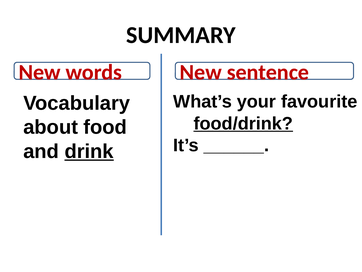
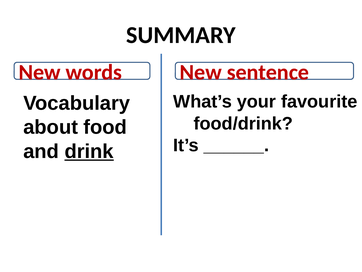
food/drink underline: present -> none (243, 123)
